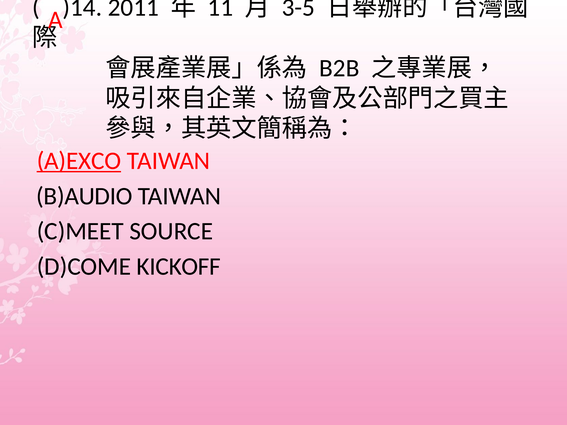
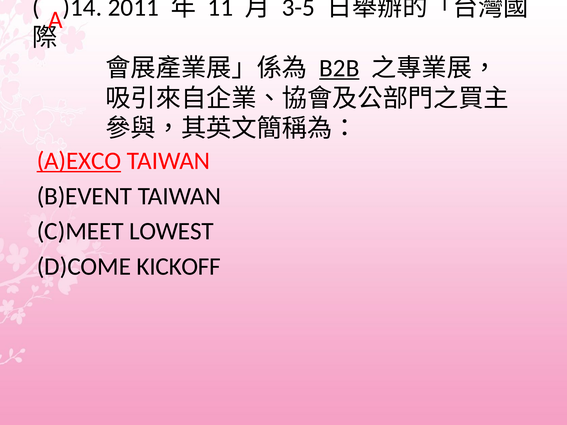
B2B underline: none -> present (339, 68)
B)AUDIO: B)AUDIO -> B)EVENT (84, 196)
SOURCE: SOURCE -> LOWEST (171, 231)
